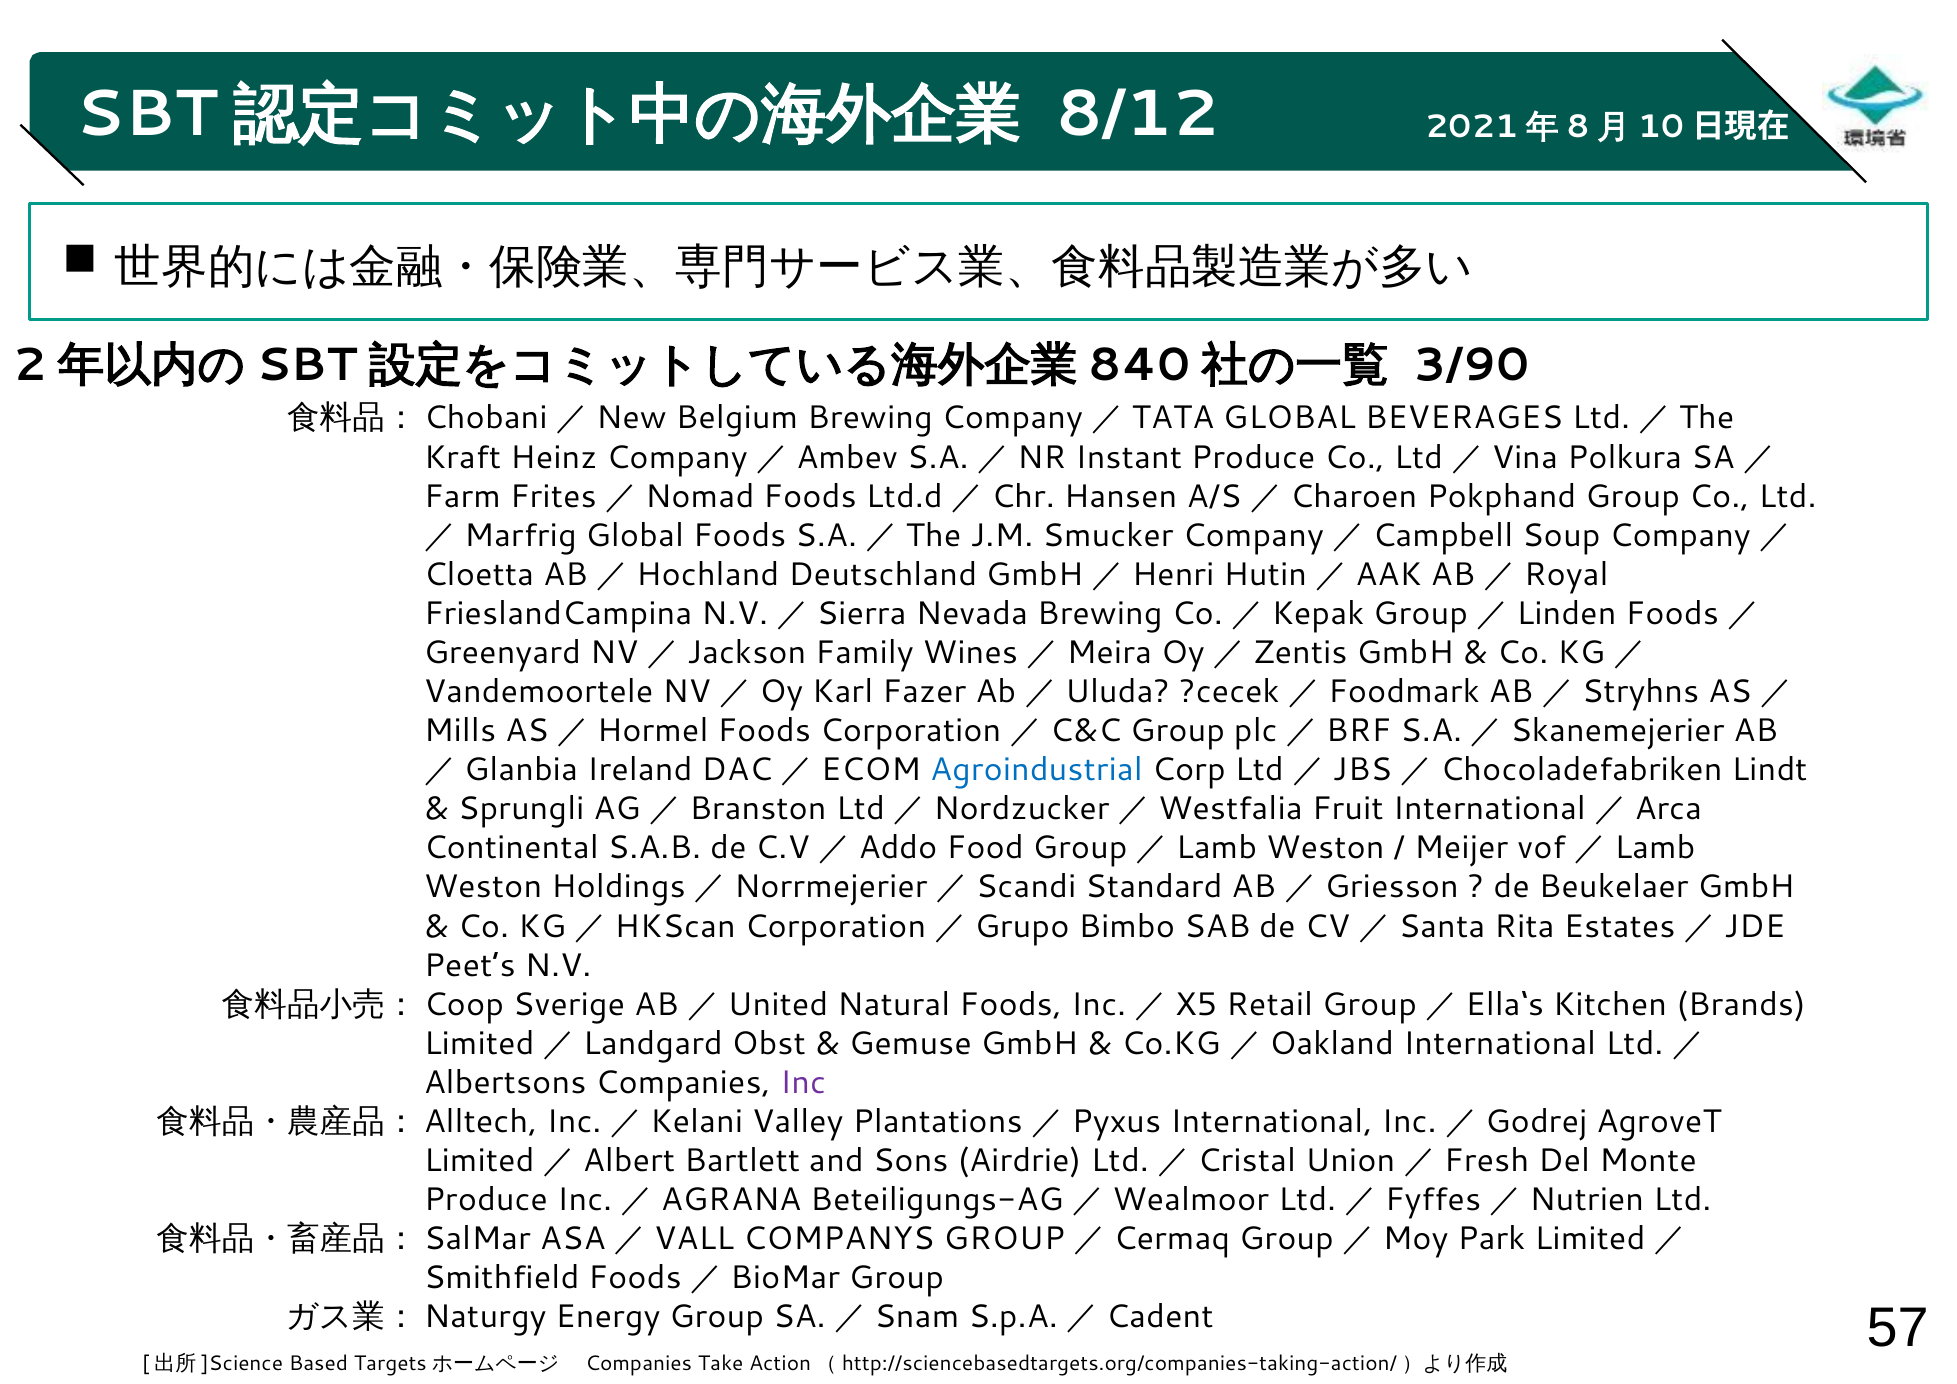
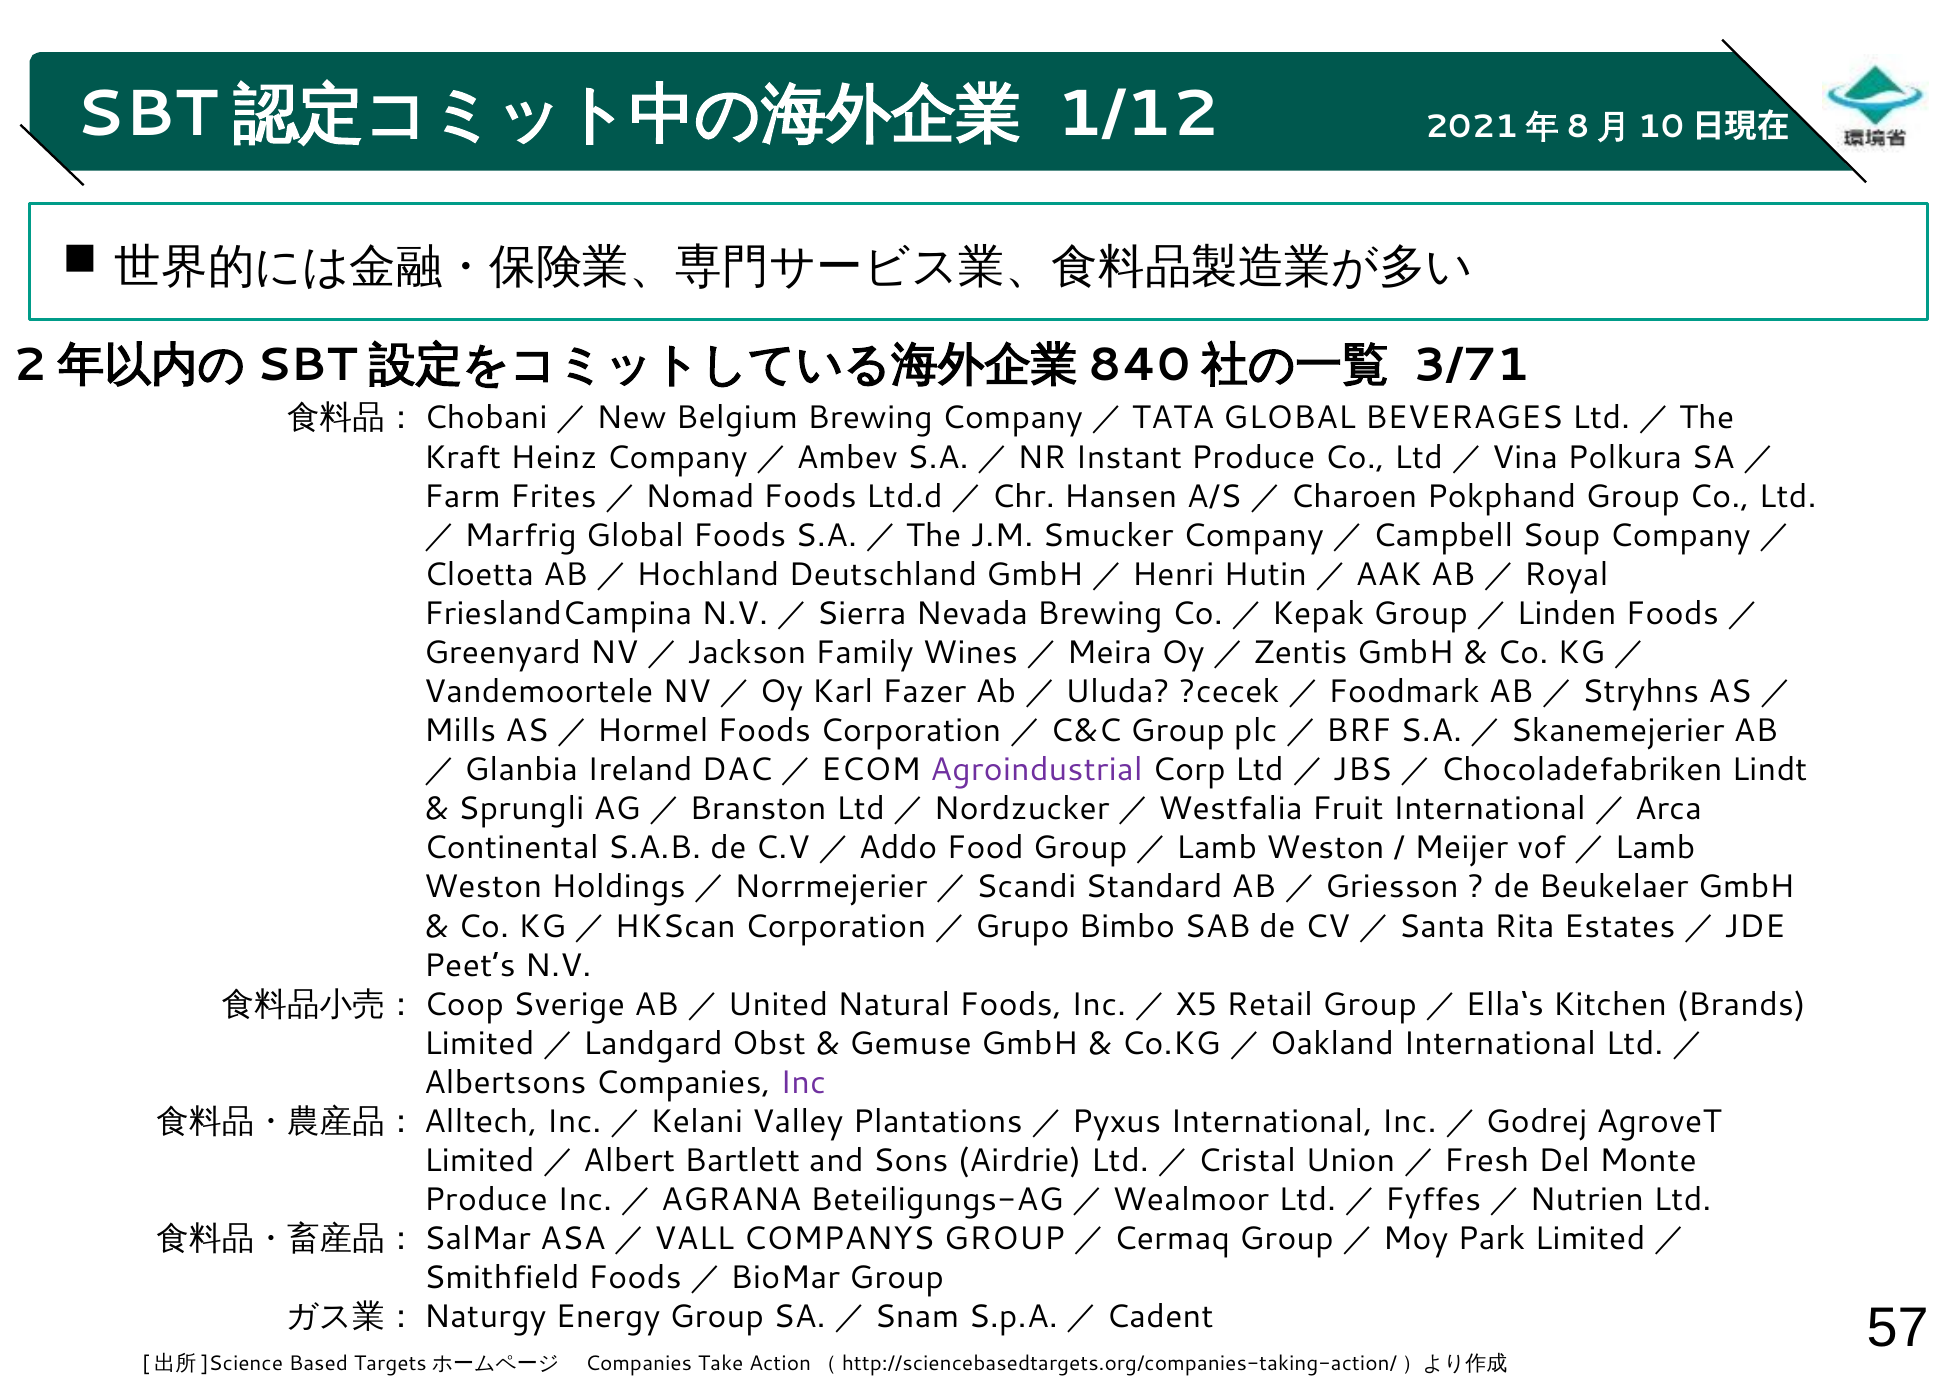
8/12: 8/12 -> 1/12 (1137, 114)
3/90: 3/90 -> 3/71 (1472, 365)
Agroindustrial colour: blue -> purple (1037, 770)
